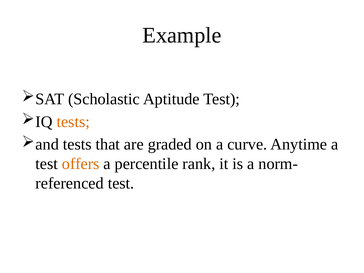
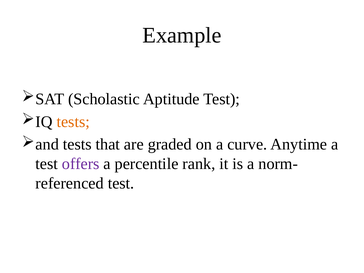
offers colour: orange -> purple (81, 164)
